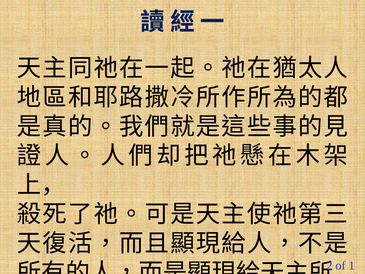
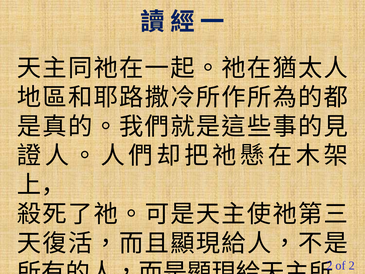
of 1: 1 -> 2 (352, 265)
